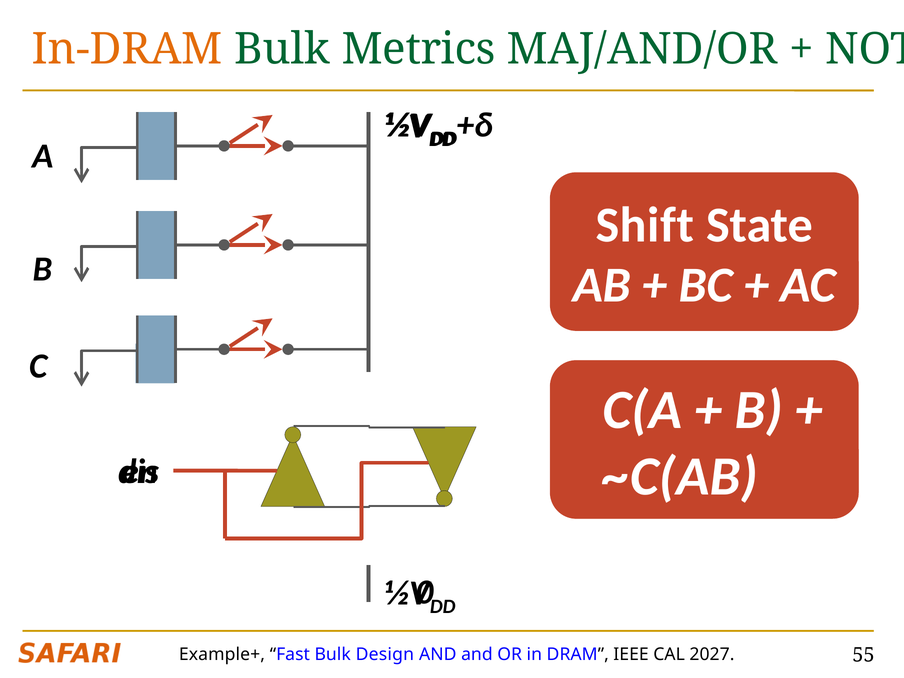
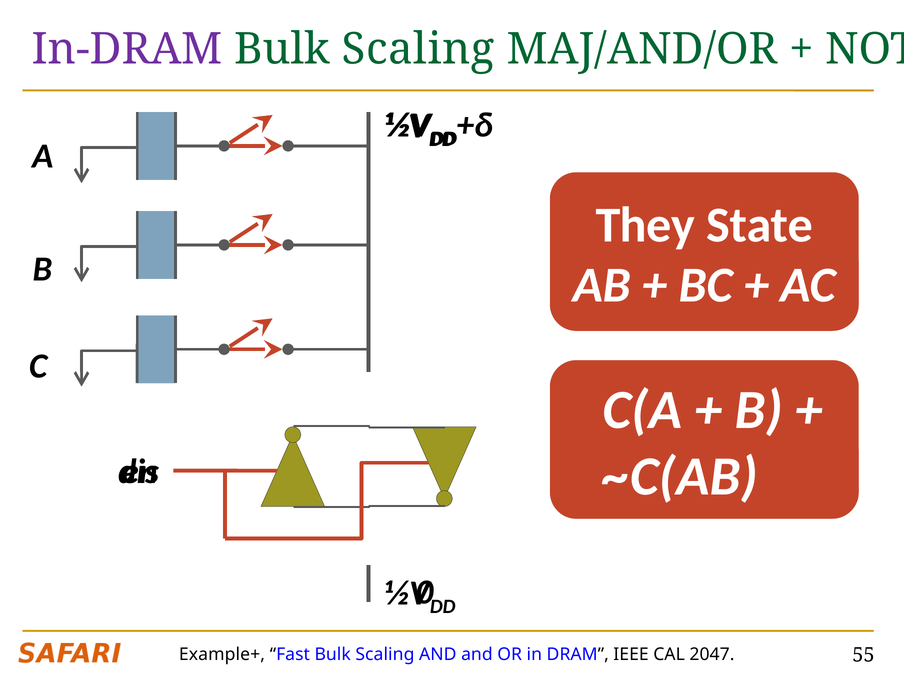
In-DRAM colour: orange -> purple (127, 49)
Metrics: Metrics -> Scaling (418, 49)
Shift: Shift -> They (645, 225)
Fast Bulk Design: Design -> Scaling (385, 654)
2027: 2027 -> 2047 (712, 654)
